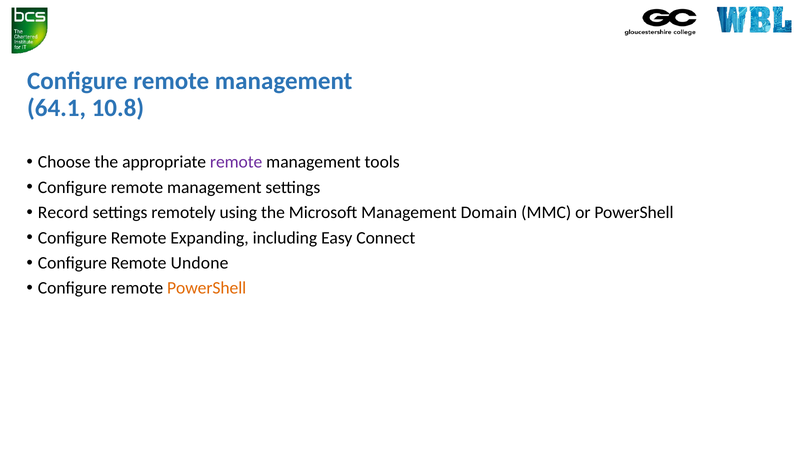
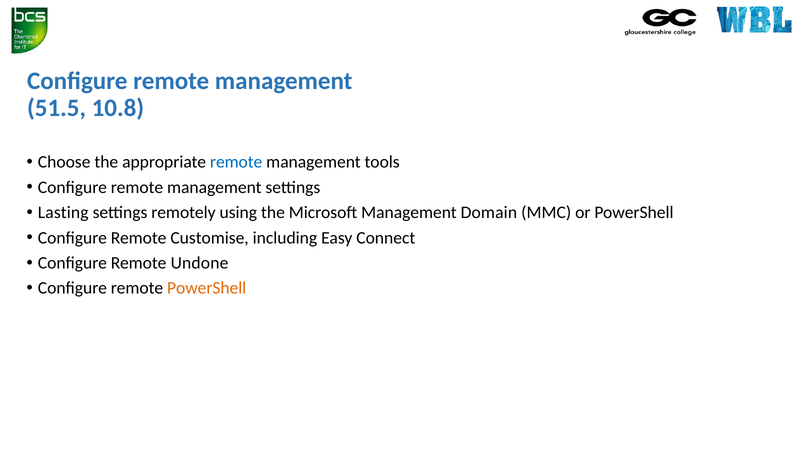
64.1: 64.1 -> 51.5 (57, 108)
remote colour: purple -> blue (236, 162)
Record: Record -> Lasting (63, 213)
Expanding: Expanding -> Customise (210, 238)
